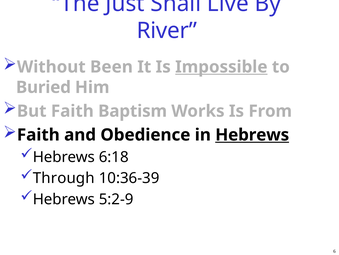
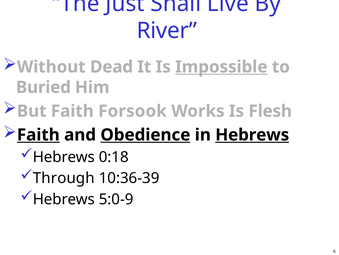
Been: Been -> Dead (112, 67)
Baptism: Baptism -> Forsook (132, 111)
From: From -> Flesh (270, 111)
Faith underline: none -> present (38, 135)
Obedience underline: none -> present (145, 135)
6:18: 6:18 -> 0:18 (114, 157)
5:2-9: 5:2-9 -> 5:0-9 (116, 199)
